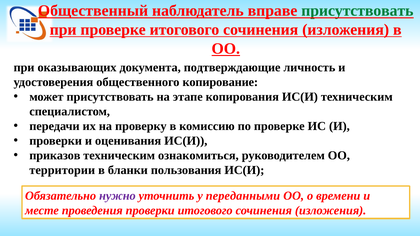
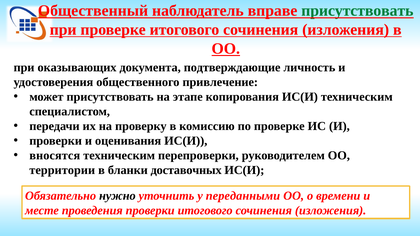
копирование: копирование -> привлечение (220, 82)
приказов: приказов -> вносятся (55, 156)
ознакомиться: ознакомиться -> перепроверки (198, 156)
пользования: пользования -> доставочных (186, 170)
нужно colour: purple -> black (117, 196)
